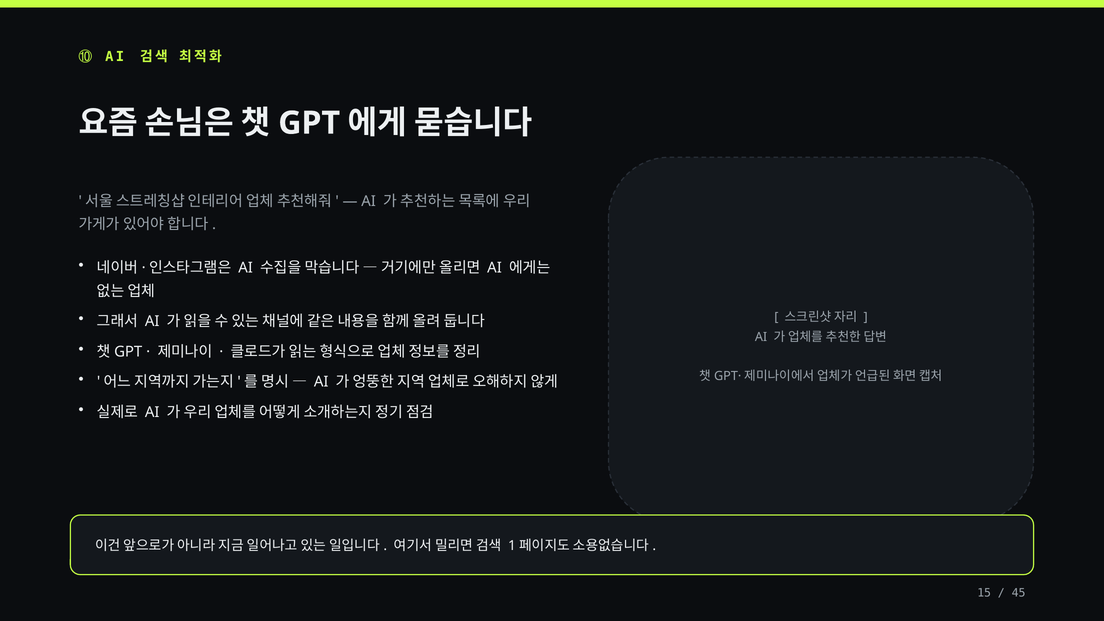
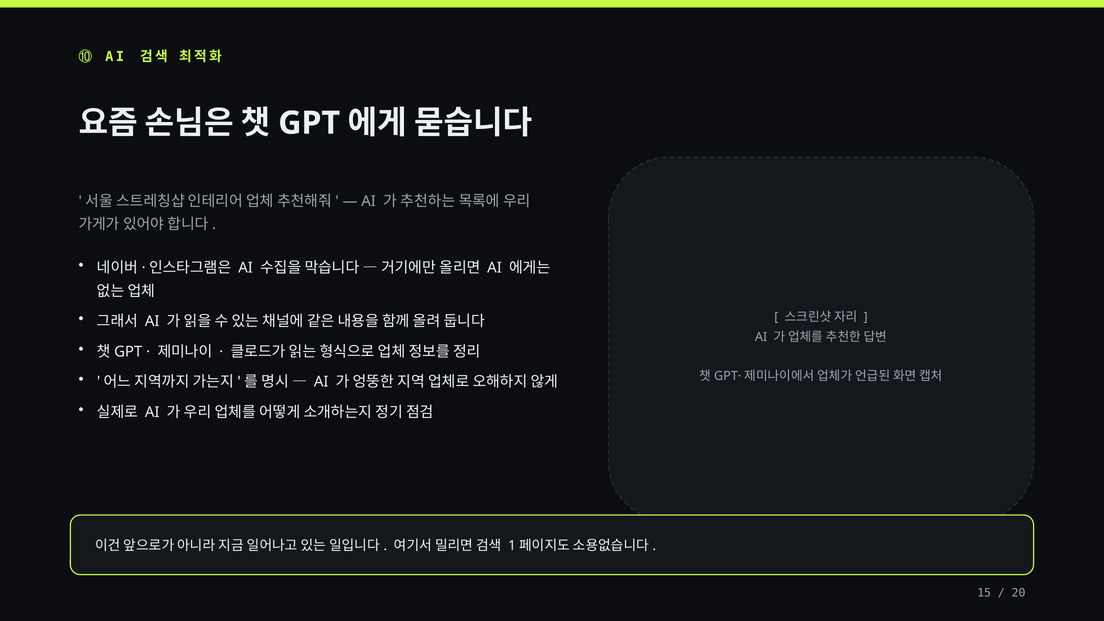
45: 45 -> 20 (1019, 593)
